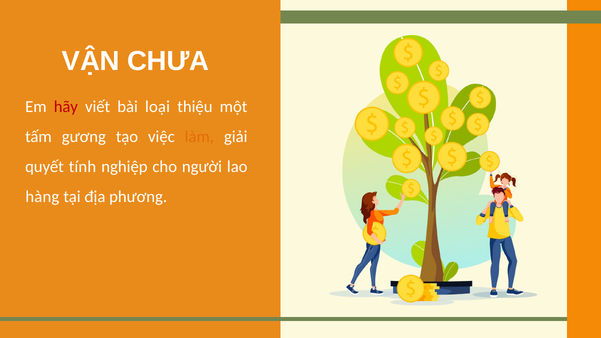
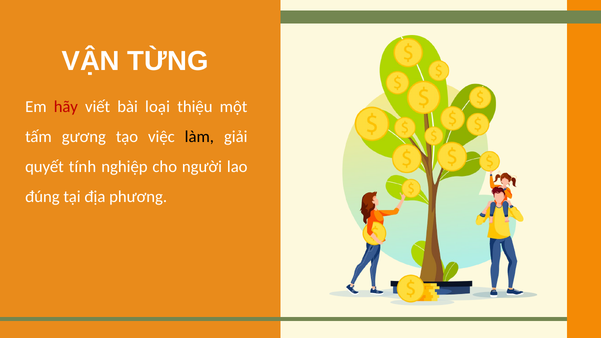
CHƯA: CHƯA -> TỪNG (168, 61)
làm colour: orange -> black (199, 137)
hàng: hàng -> đúng (42, 197)
